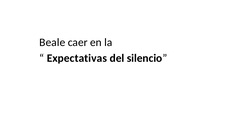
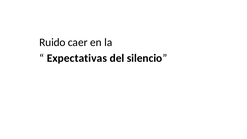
Beale: Beale -> Ruido (52, 42)
